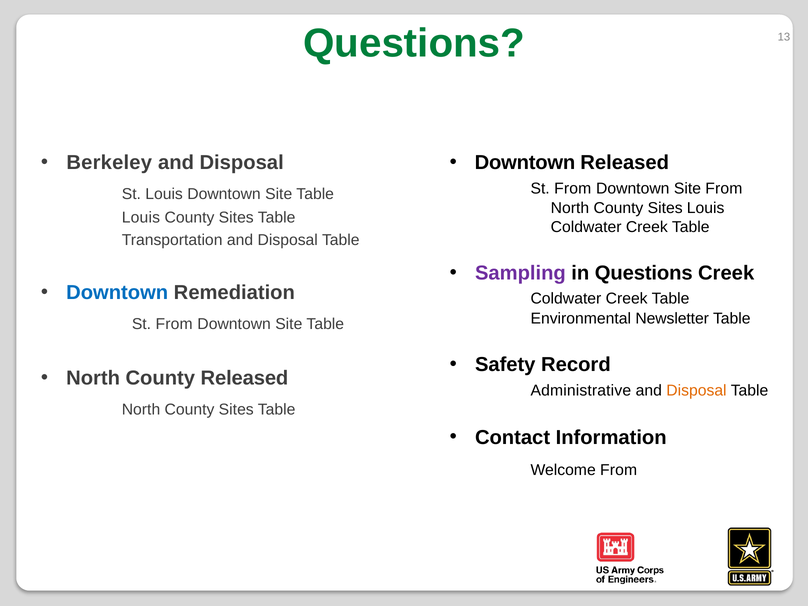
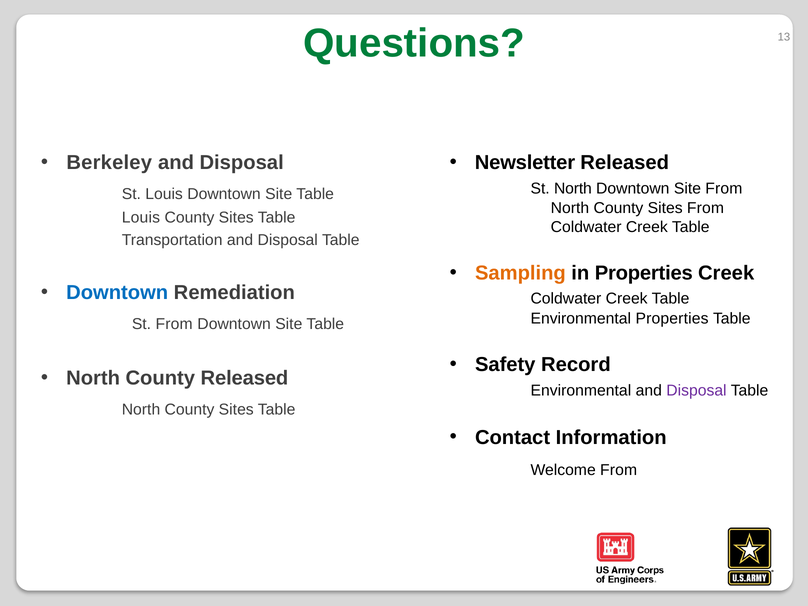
Downtown: Downtown -> Newsletter (525, 163)
From: From -> North (573, 188)
Sites Louis: Louis -> From (706, 208)
Sampling colour: purple -> orange (520, 273)
in Questions: Questions -> Properties (644, 273)
Environmental Newsletter: Newsletter -> Properties (672, 319)
Administrative: Administrative -> Environmental (581, 390)
Disposal colour: orange -> purple (696, 390)
